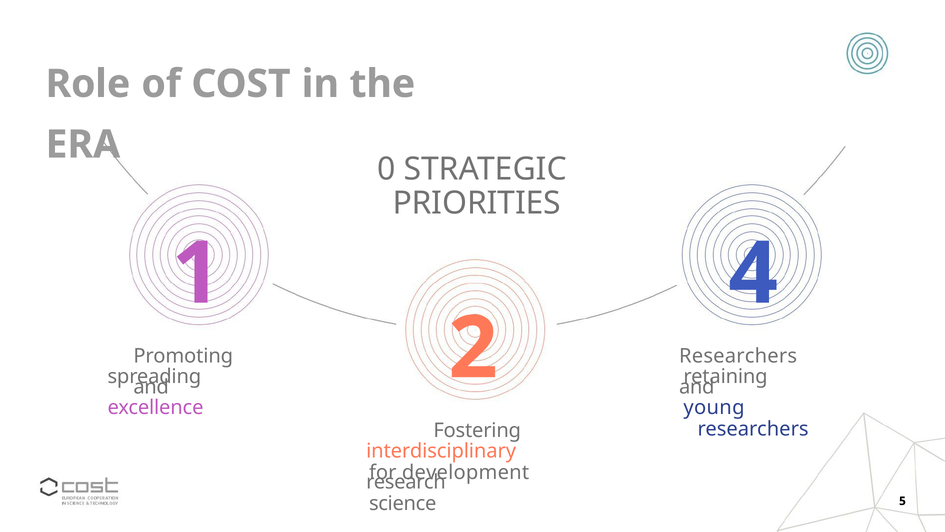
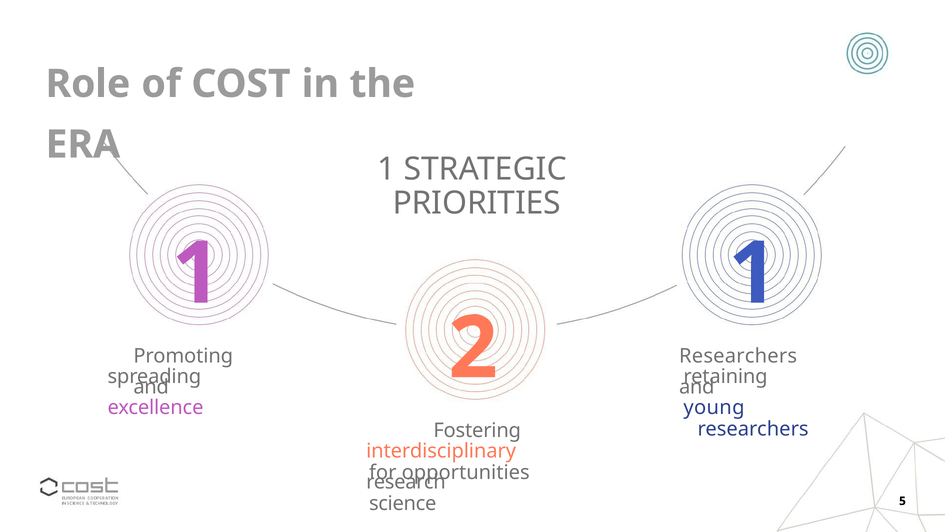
ERA 0: 0 -> 1 (386, 169)
1 4: 4 -> 1 (753, 274)
development: development -> opportunities (466, 472)
